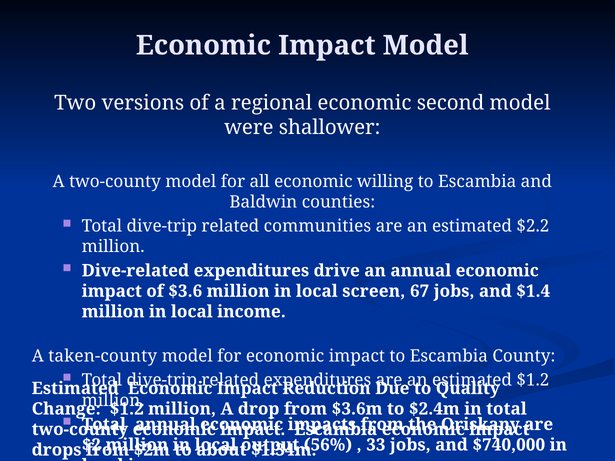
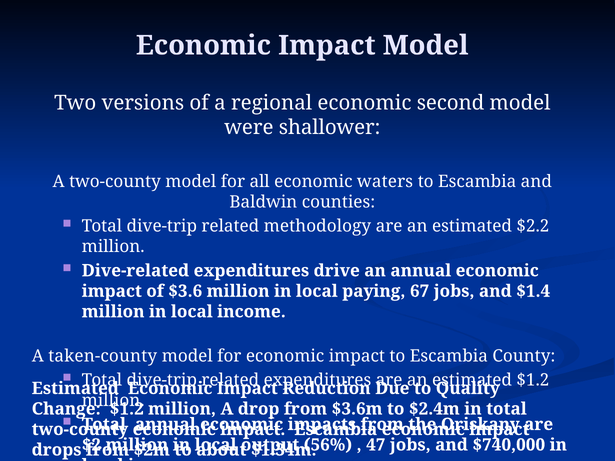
willing: willing -> waters (385, 182)
communities: communities -> methodology (317, 226)
screen: screen -> paying (374, 291)
33: 33 -> 47 (376, 445)
